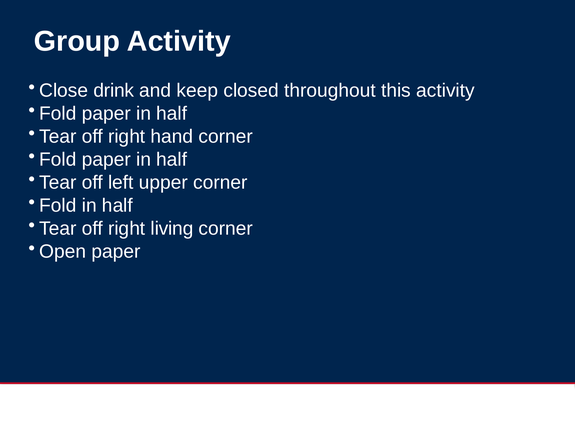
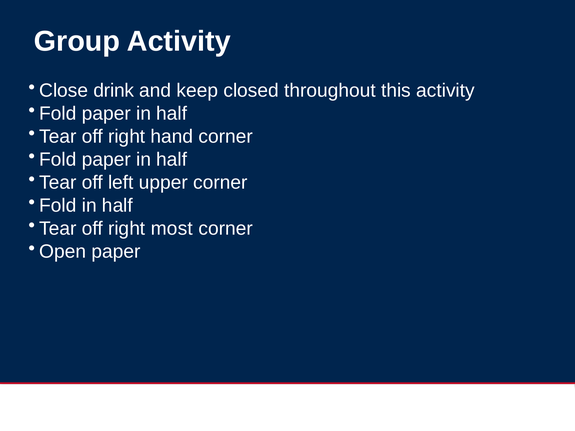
living: living -> most (172, 229)
